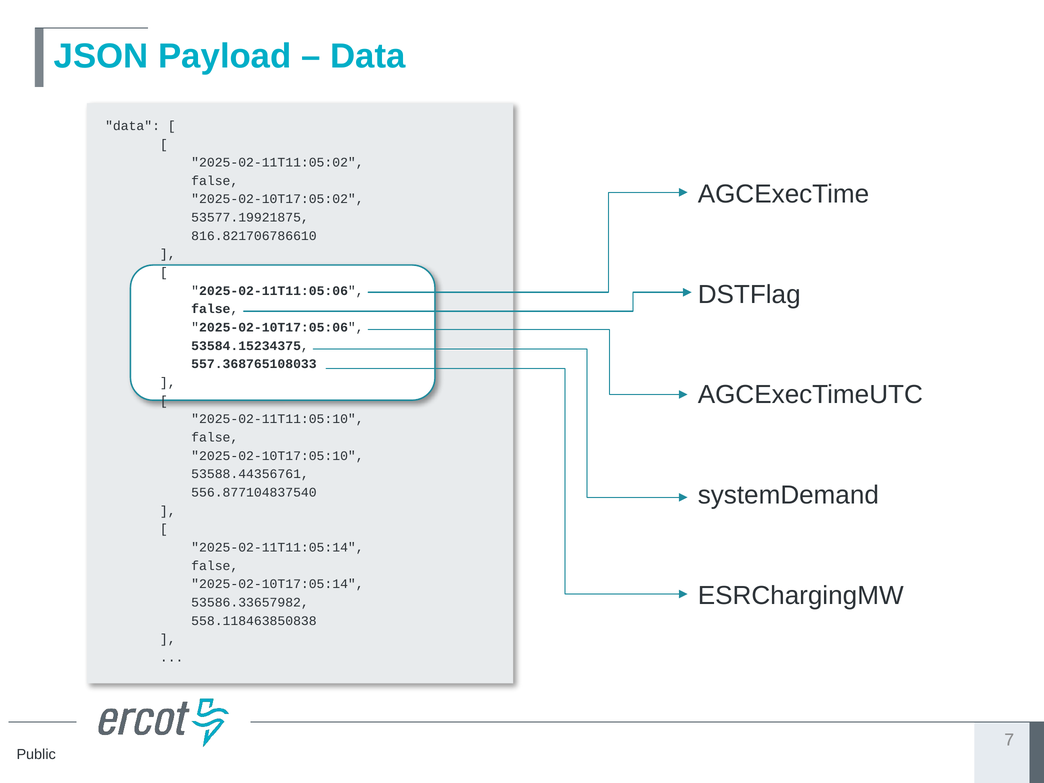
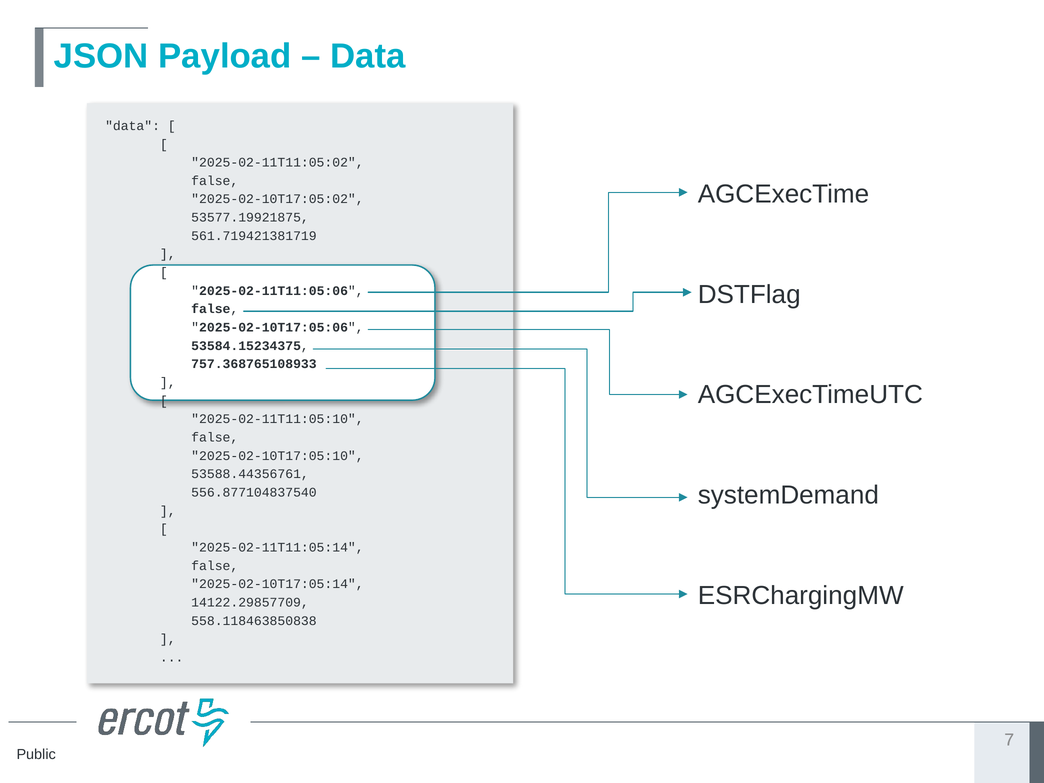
816.821706786610: 816.821706786610 -> 561.719421381719 (254, 236)
557.368765108033: 557.368765108033 -> 757.368765108933 (254, 364)
53586.33657982: 53586.33657982 -> 14122.29857709 (250, 602)
